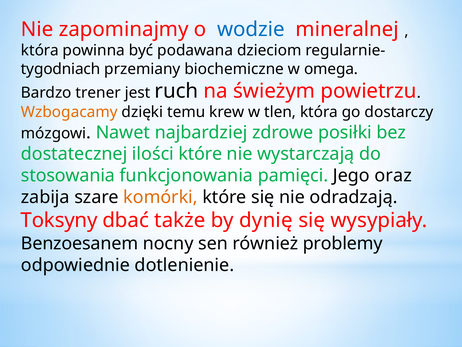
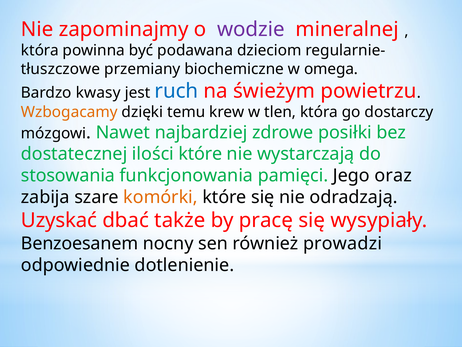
wodzie colour: blue -> purple (251, 29)
tygodniach: tygodniach -> tłuszczowe (61, 69)
trener: trener -> kwasy (98, 93)
ruch colour: black -> blue (176, 91)
Toksyny: Toksyny -> Uzyskać (59, 220)
dynię: dynię -> pracę (266, 220)
problemy: problemy -> prowadzi (343, 243)
